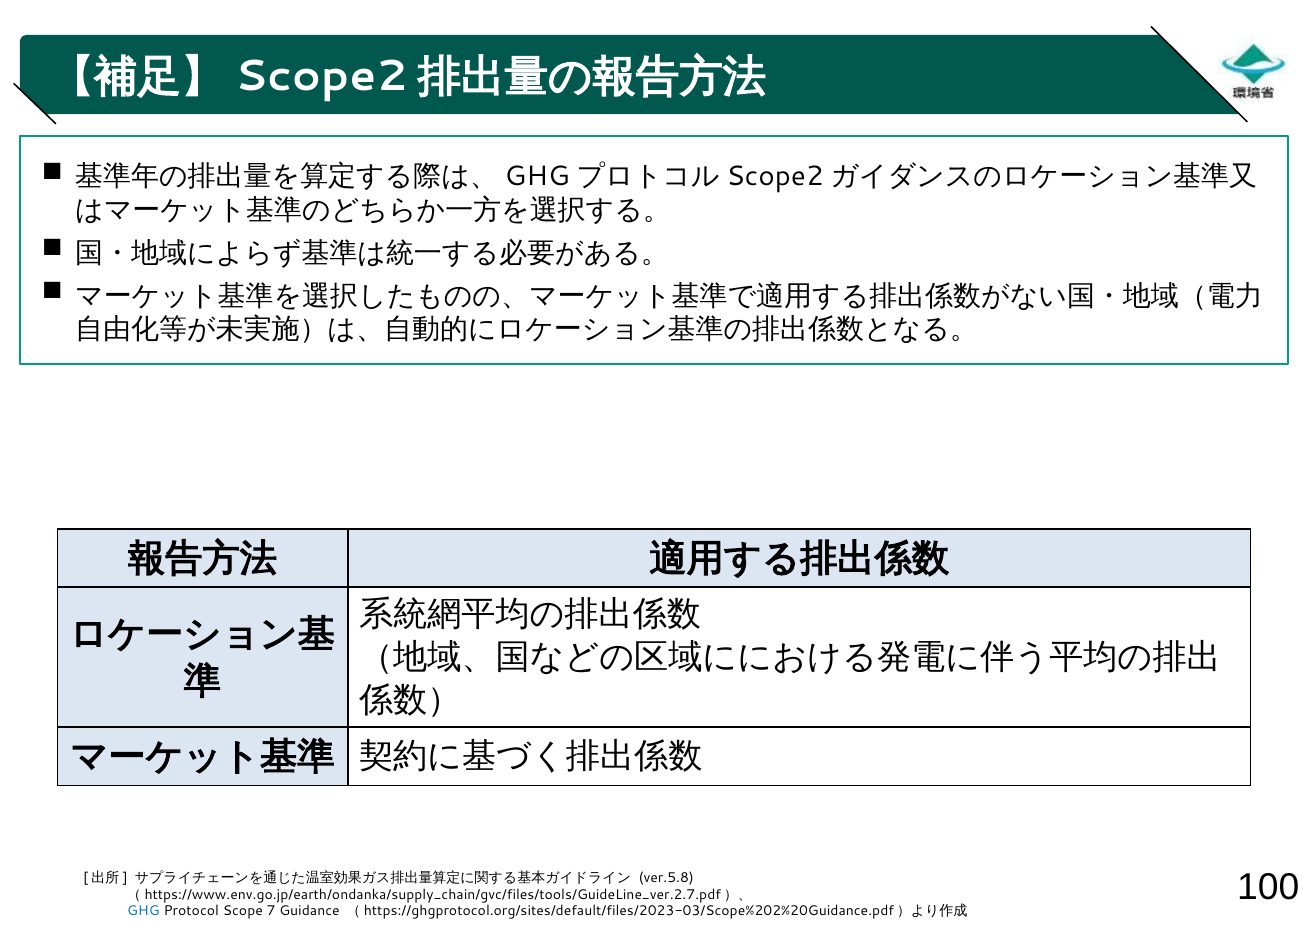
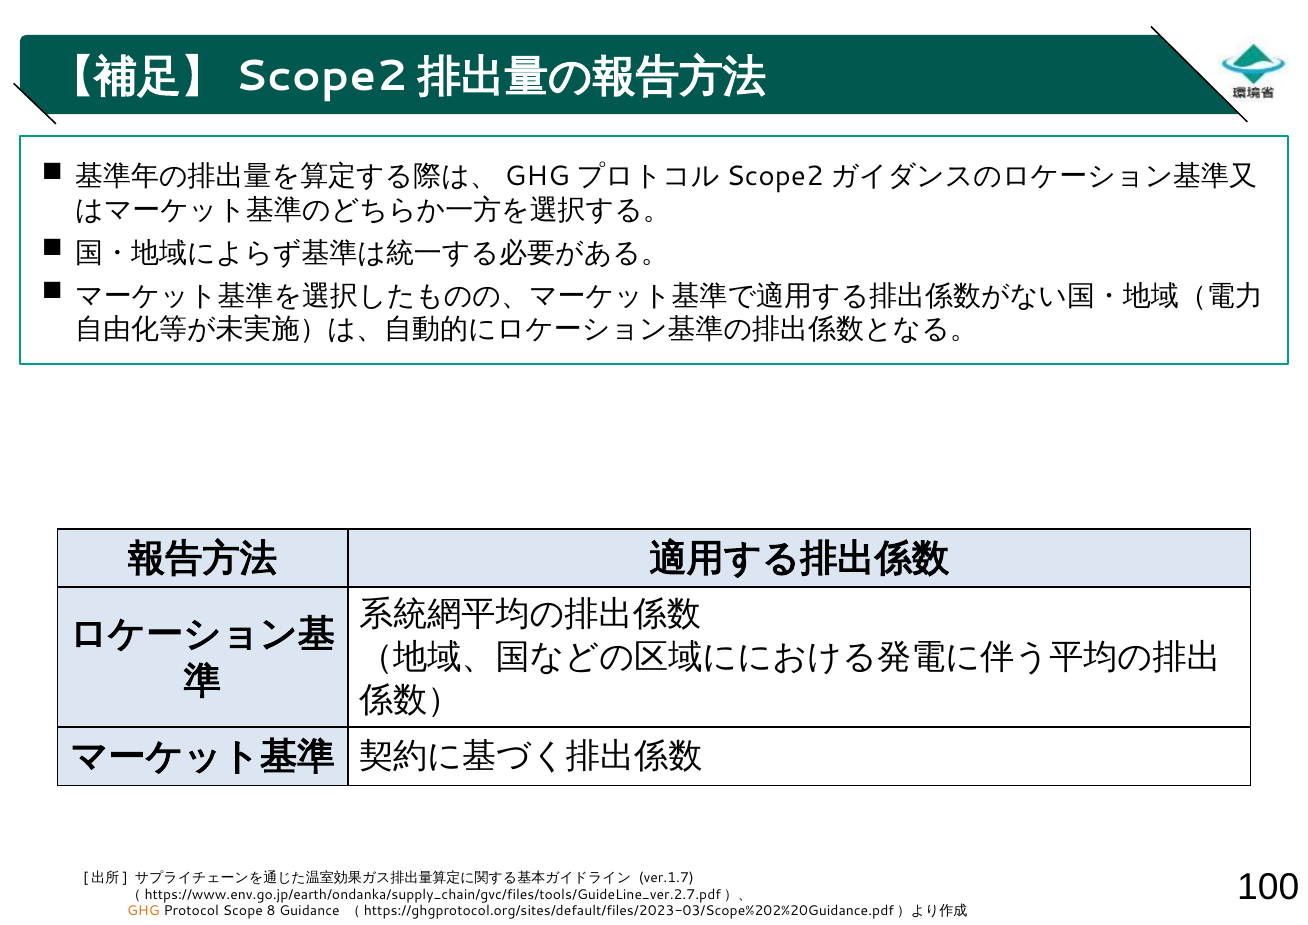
ver.5.8: ver.5.8 -> ver.1.7 (666, 878)
GHG colour: blue -> orange (143, 911)
7: 7 -> 8 (271, 911)
